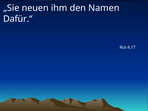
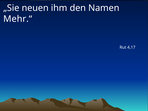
Dafür.“: Dafür.“ -> Mehr.“ (18, 19)
